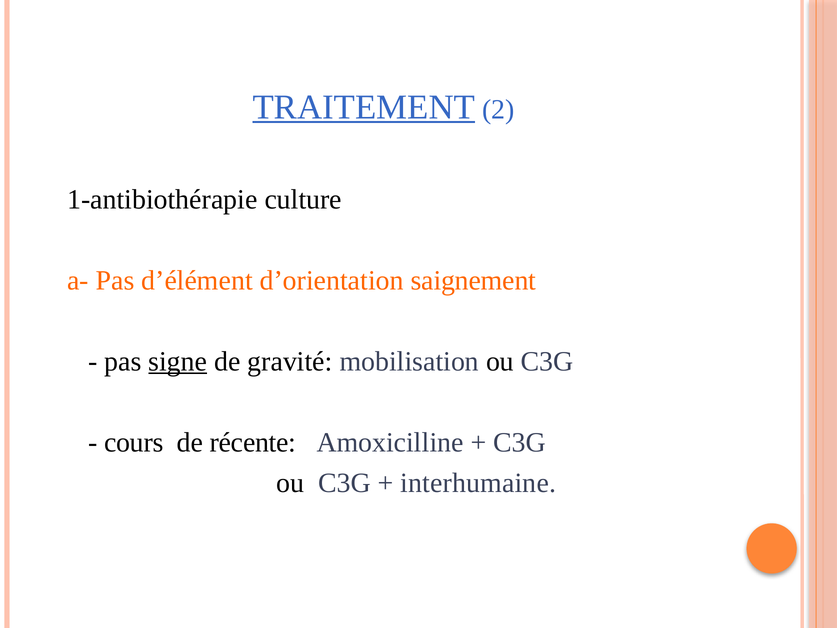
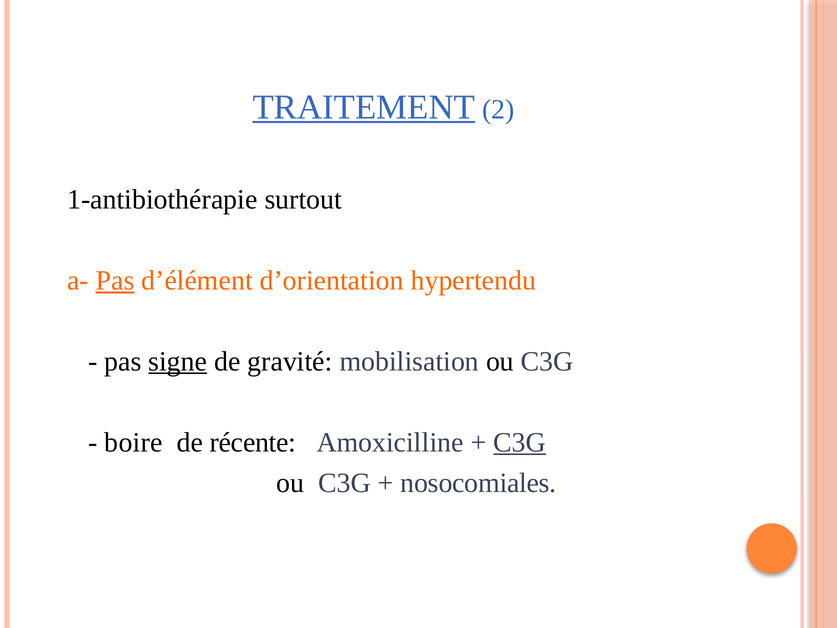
culture: culture -> surtout (303, 199)
Pas underline: none -> present (115, 280)
saignement: saignement -> hypertendu (473, 280)
cours: cours -> boire (134, 442)
C3G underline: none -> present (520, 442)
interhumaine: interhumaine -> nosocomiales (478, 483)
